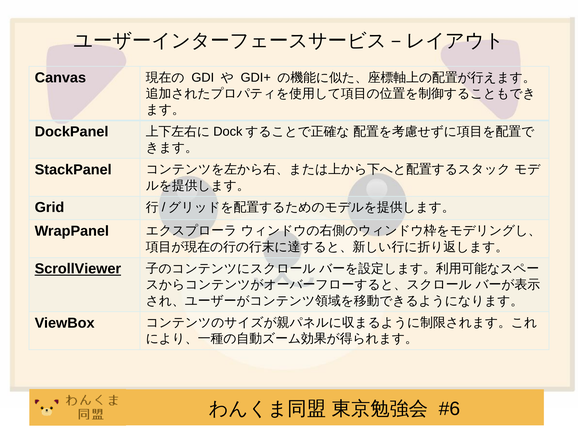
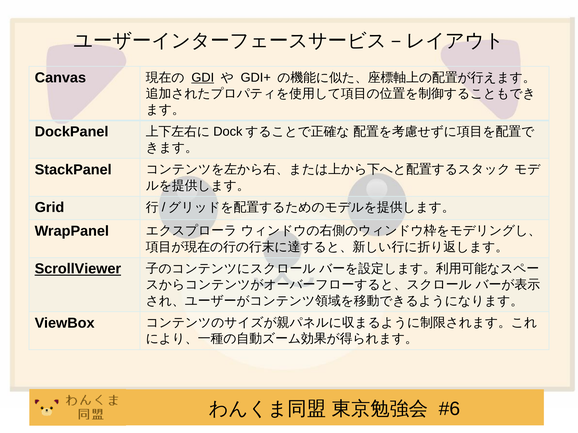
GDI underline: none -> present (203, 78)
